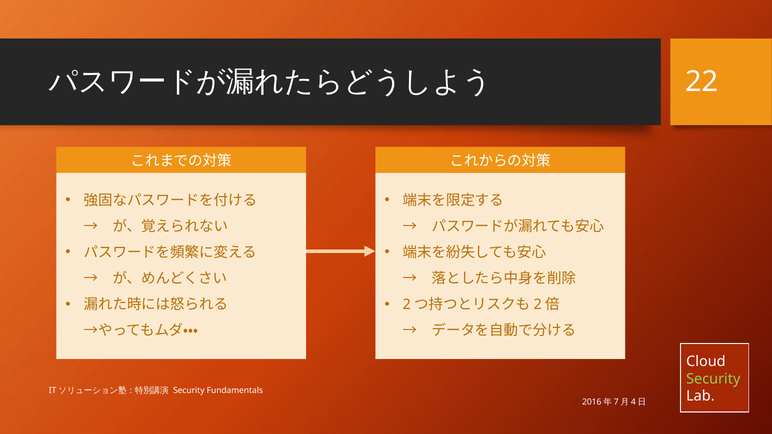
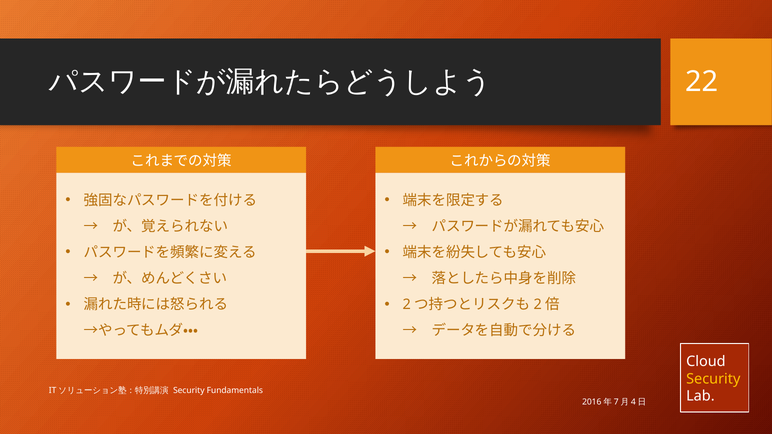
Security colour: light green -> yellow (713, 379)
